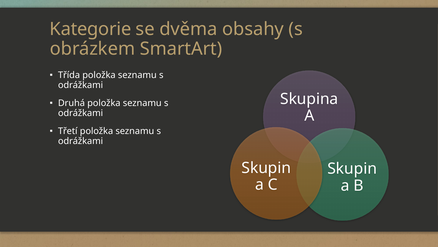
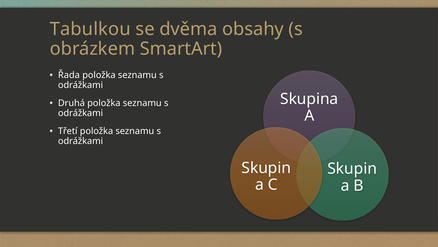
Kategorie: Kategorie -> Tabulkou (90, 29)
Třída: Třída -> Řada (69, 75)
